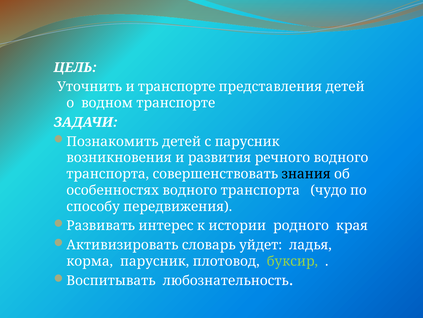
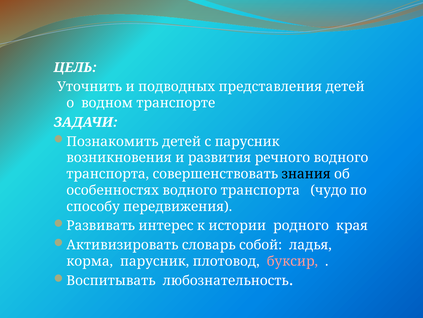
и транспорте: транспорте -> подводных (177, 87)
уйдет: уйдет -> собой (261, 245)
буксир colour: light green -> pink (292, 261)
